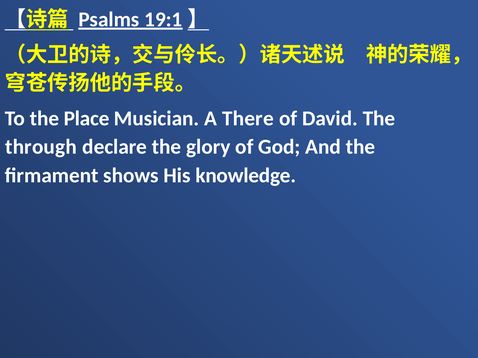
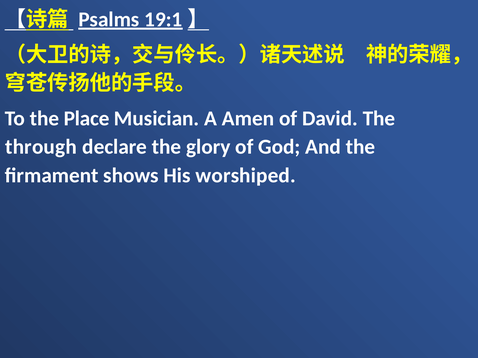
There: There -> Amen (248, 119)
knowledge: knowledge -> worshiped (246, 176)
